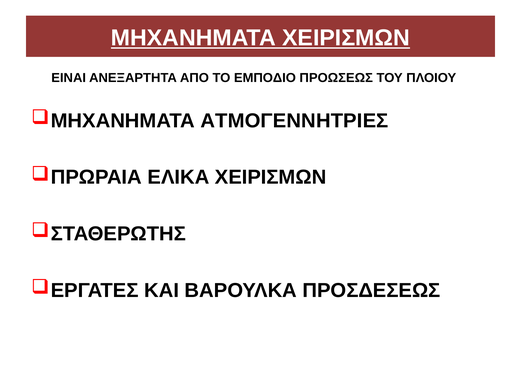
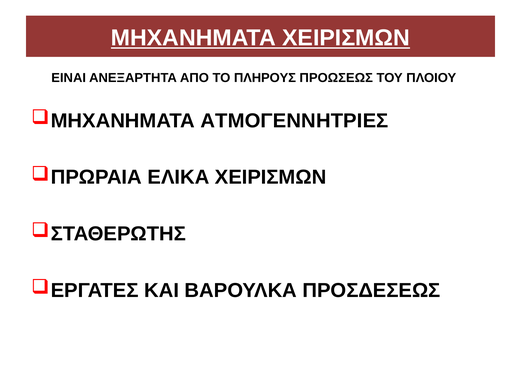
ΕΜΠΟΔΙΟ: ΕΜΠΟΔΙΟ -> ΠΛΗΡΟΥΣ (265, 78)
